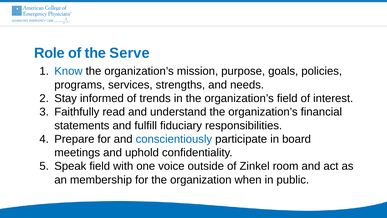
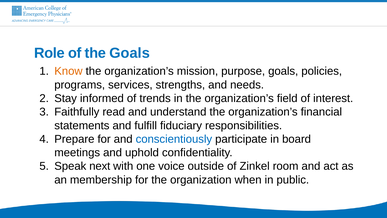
the Serve: Serve -> Goals (130, 53)
Know colour: blue -> orange (68, 71)
Speak field: field -> next (100, 166)
